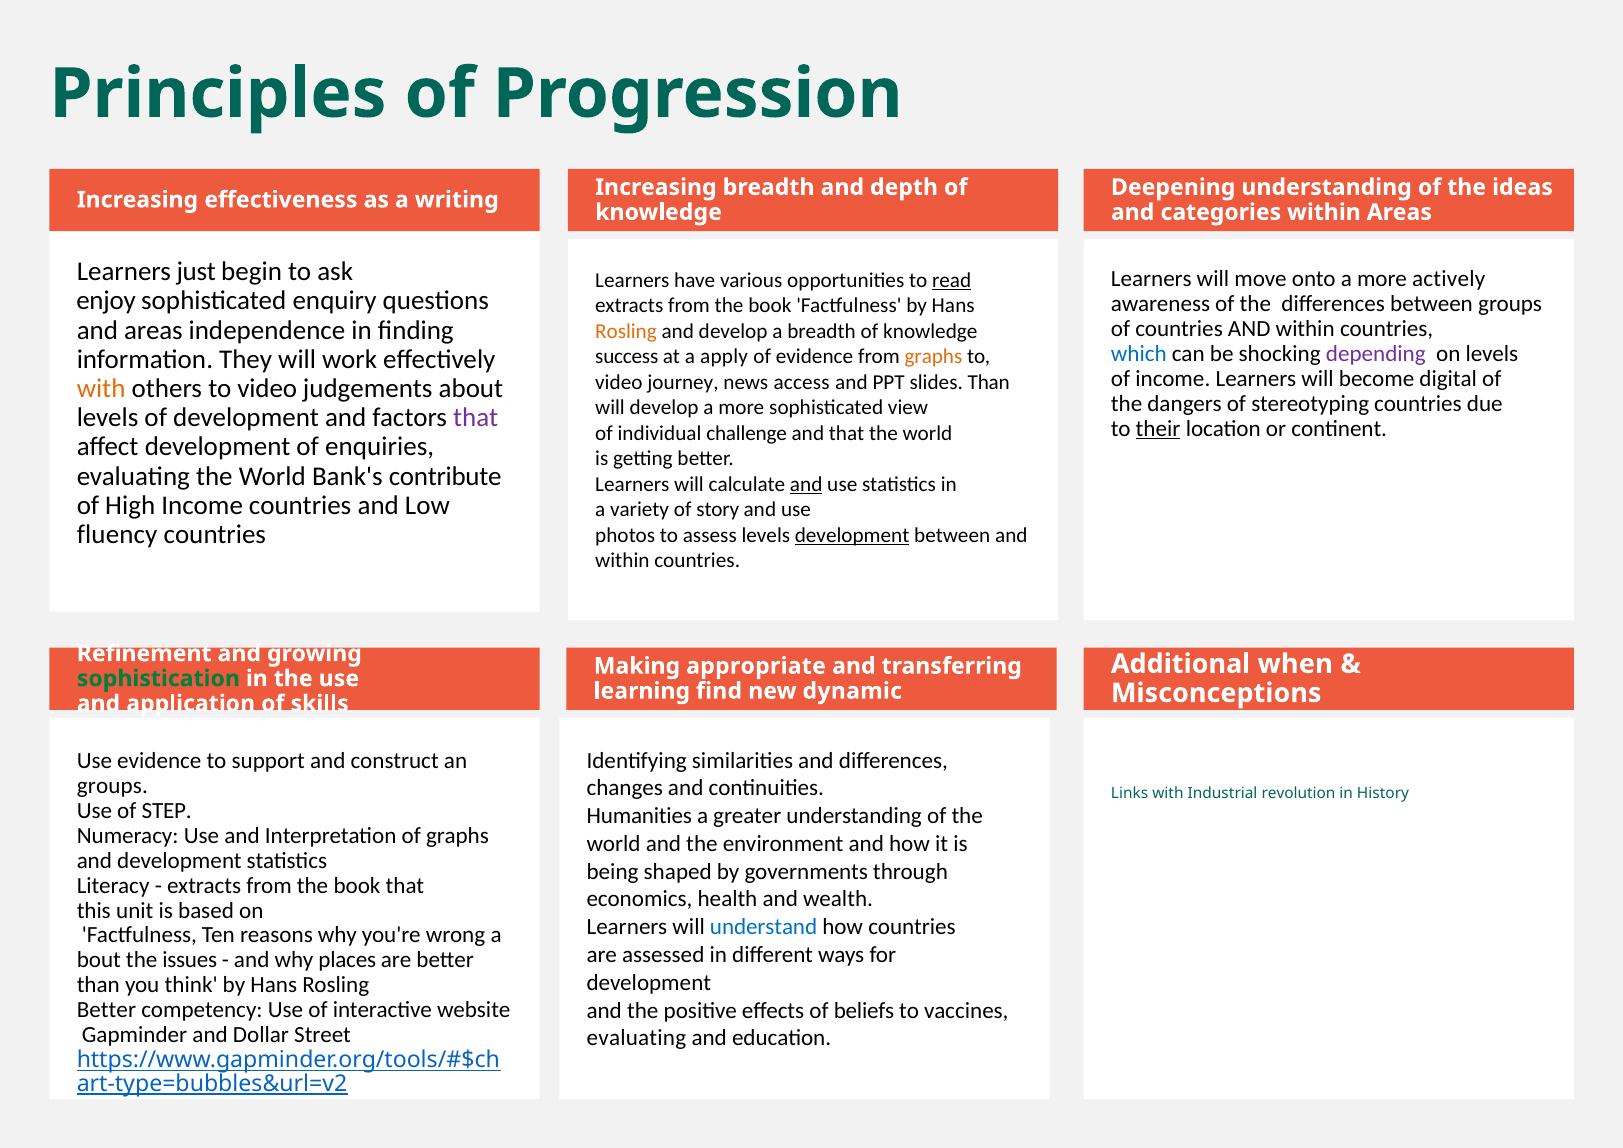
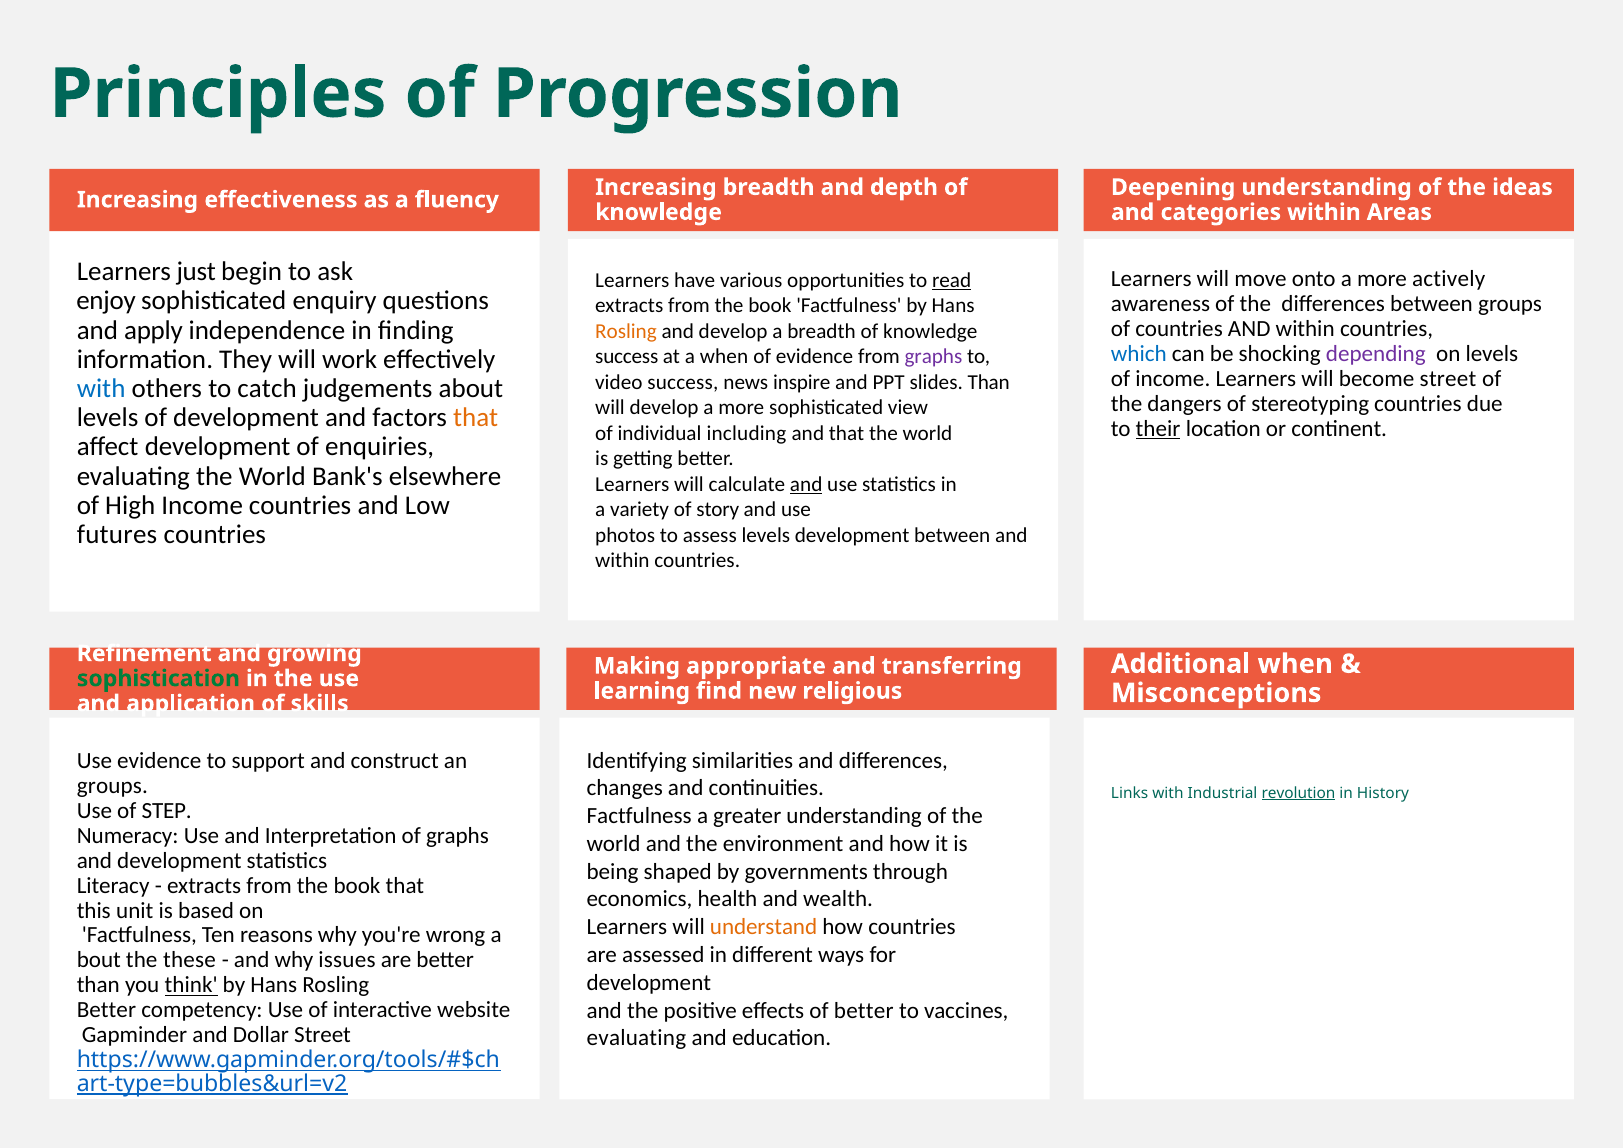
writing: writing -> fluency (457, 200)
and areas: areas -> apply (153, 330)
a apply: apply -> when (724, 357)
graphs colour: orange -> purple (933, 357)
become digital: digital -> street (1448, 378)
video journey: journey -> success (683, 382)
access: access -> inspire (802, 382)
with colour: orange -> blue (101, 388)
others to video: video -> catch (267, 388)
that colour: purple -> orange (476, 418)
challenge: challenge -> including (746, 433)
contribute: contribute -> elsewhere (445, 476)
fluency: fluency -> futures (117, 534)
development underline: present -> none (852, 535)
dynamic: dynamic -> religious (852, 691)
revolution underline: none -> present (1298, 793)
Humanities: Humanities -> Factfulness (639, 816)
understand colour: blue -> orange (764, 927)
issues: issues -> these (190, 960)
places: places -> issues (347, 960)
think underline: none -> present (191, 985)
of beliefs: beliefs -> better (864, 1010)
